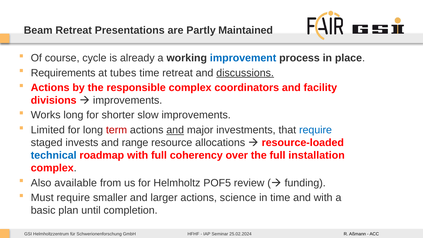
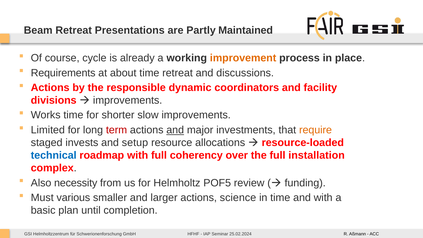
improvement colour: blue -> orange (243, 58)
tubes: tubes -> about (123, 73)
discussions underline: present -> none (245, 73)
responsible complex: complex -> dynamic (190, 88)
Works long: long -> time (73, 115)
require colour: blue -> orange (316, 130)
range: range -> setup (135, 143)
available: available -> necessity (76, 183)
Must require: require -> various (73, 198)
